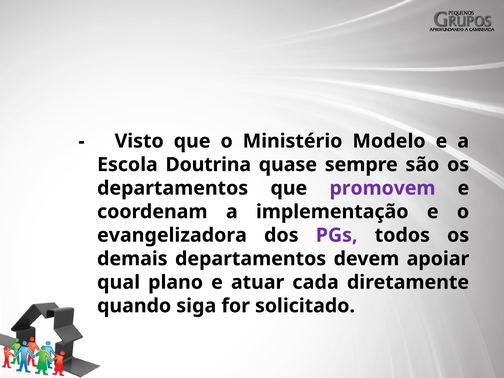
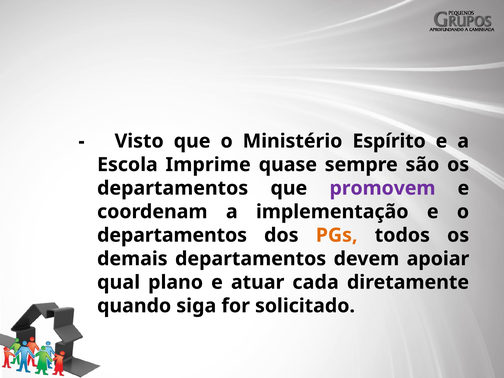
Modelo: Modelo -> Espírito (389, 141)
Doutrina: Doutrina -> Imprime (208, 165)
evangelizadora: evangelizadora -> departamentos (172, 235)
PGs colour: purple -> orange (337, 235)
